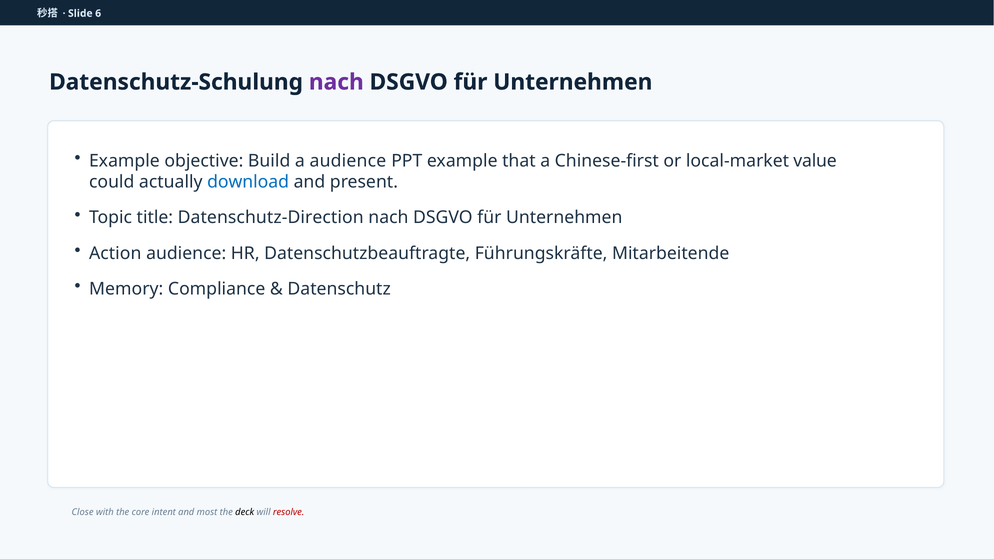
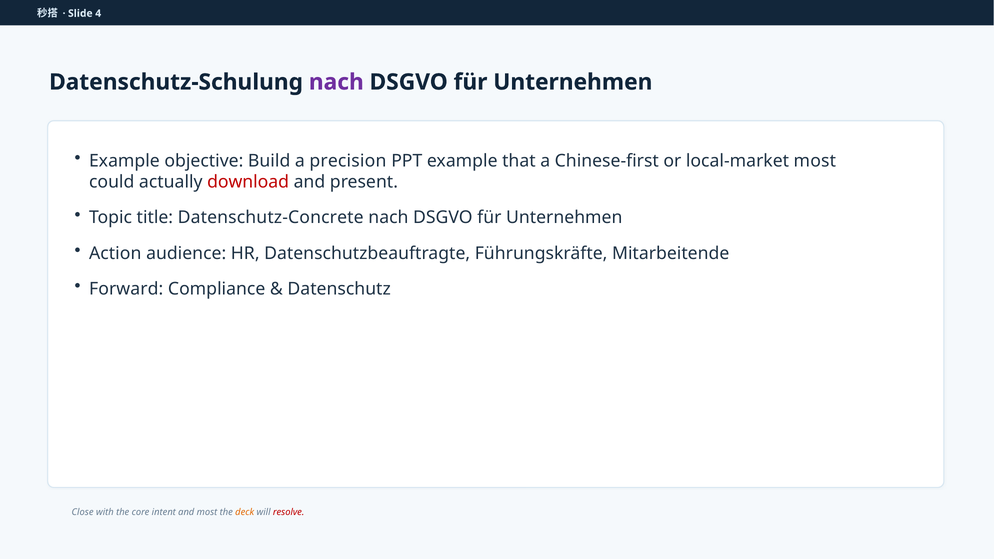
6: 6 -> 4 (98, 13)
a audience: audience -> precision (348, 161)
local-market value: value -> most (815, 161)
download colour: blue -> red (248, 182)
Datenschutz-Direction: Datenschutz-Direction -> Datenschutz-Concrete (271, 218)
Memory: Memory -> Forward (126, 289)
deck colour: black -> orange (245, 512)
